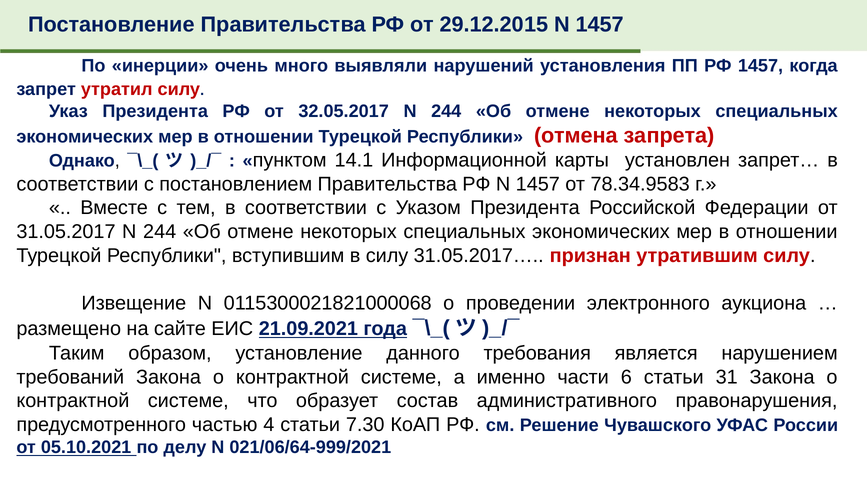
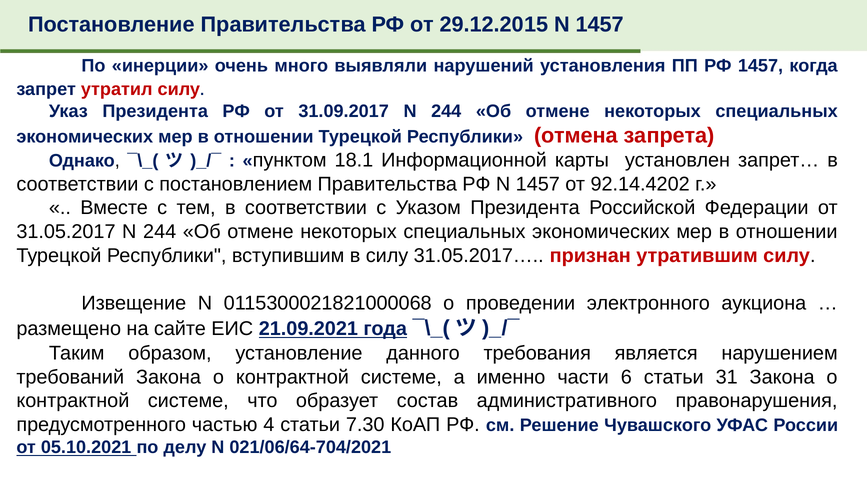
32.05.2017: 32.05.2017 -> 31.09.2017 (344, 111)
14.1: 14.1 -> 18.1 (354, 160)
78.34.9583: 78.34.9583 -> 92.14.4202 (640, 184)
021/06/64-999/2021: 021/06/64-999/2021 -> 021/06/64-704/2021 (310, 447)
